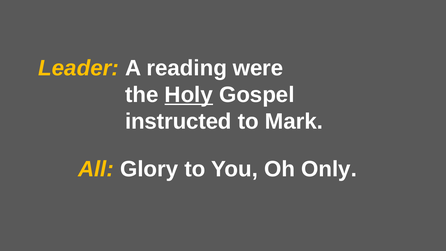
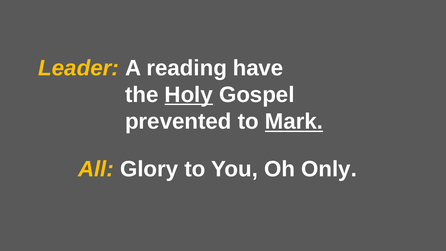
were: were -> have (258, 68)
instructed: instructed -> prevented (178, 122)
Mark underline: none -> present (294, 122)
